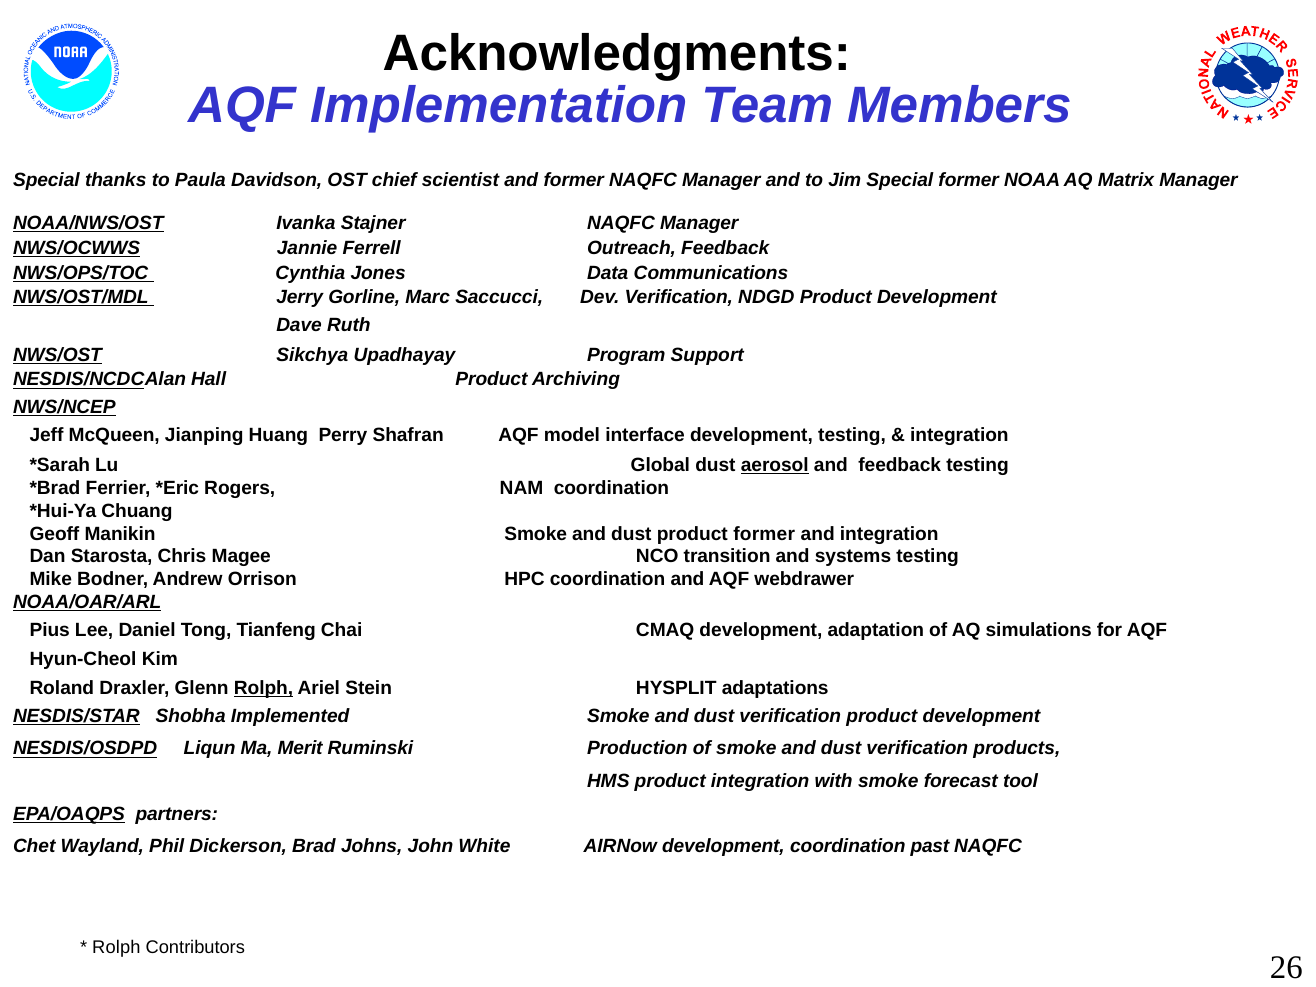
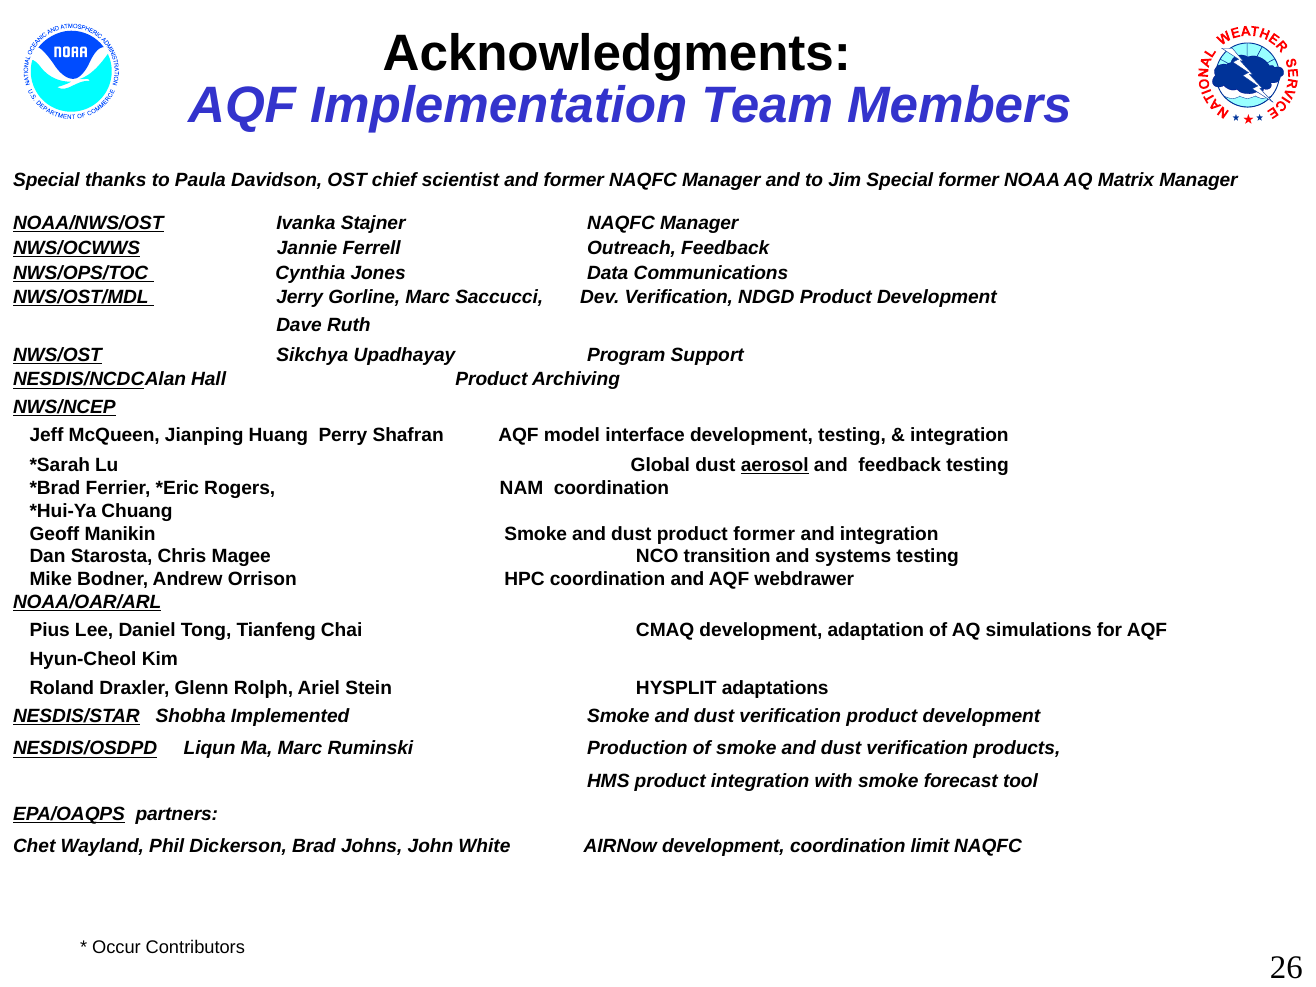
Rolph underline: present -> none (264, 688)
Ma Merit: Merit -> Marc (300, 749)
past: past -> limit (930, 846)
Rolph: Rolph -> Occur (116, 948)
